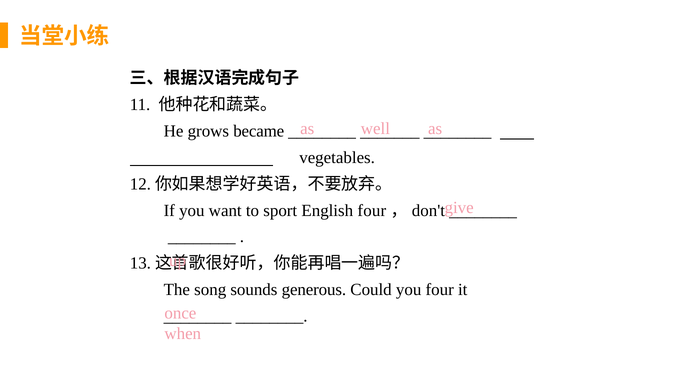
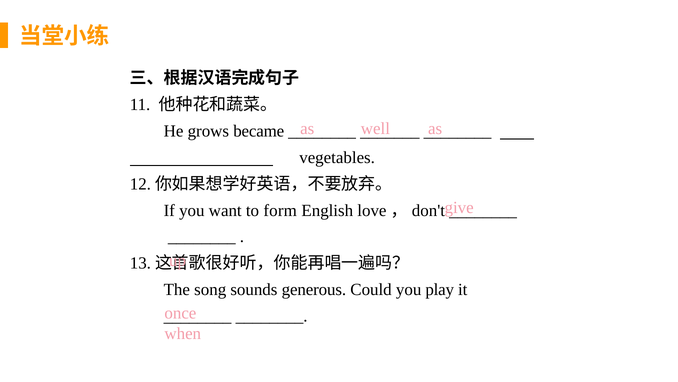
sport: sport -> form (280, 210)
English four: four -> love (372, 210)
you four: four -> play (440, 289)
